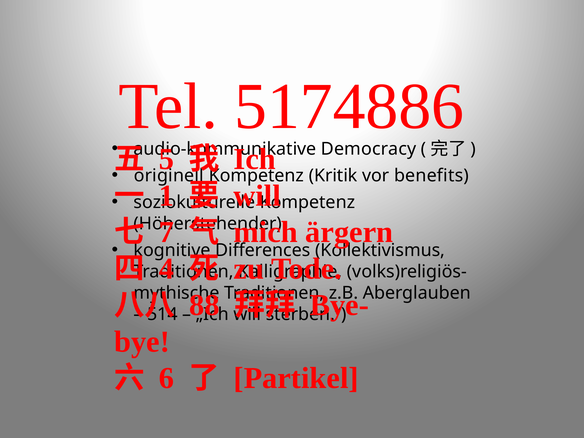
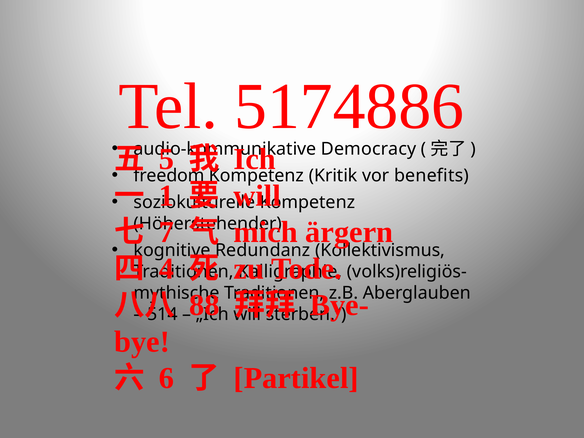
originell: originell -> freedom (169, 176)
Differences: Differences -> Redundanz (263, 250)
